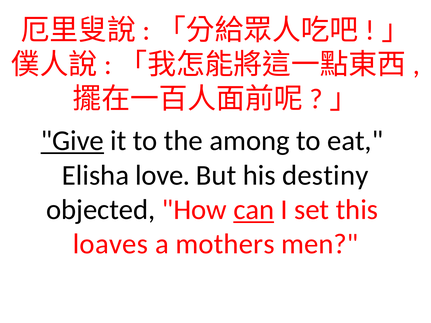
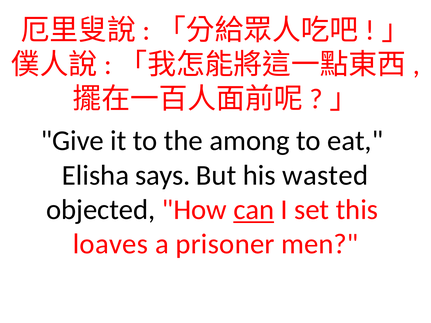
Give underline: present -> none (72, 141)
love: love -> says (163, 175)
destiny: destiny -> wasted (325, 175)
mothers: mothers -> prisoner (225, 244)
